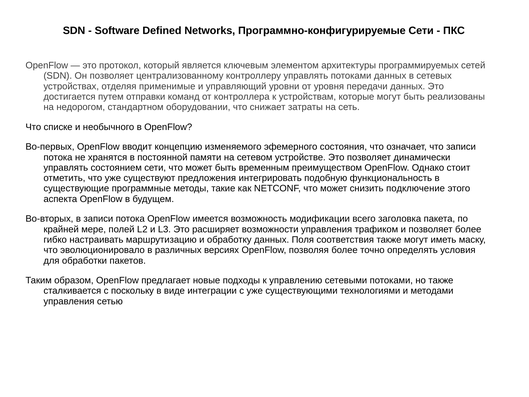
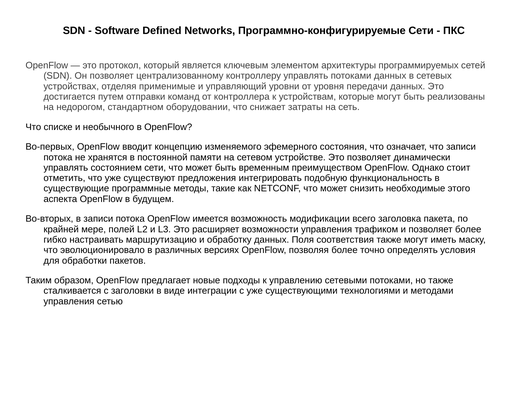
подключение: подключение -> необходимые (416, 188)
поскольку: поскольку -> заголовки (132, 291)
